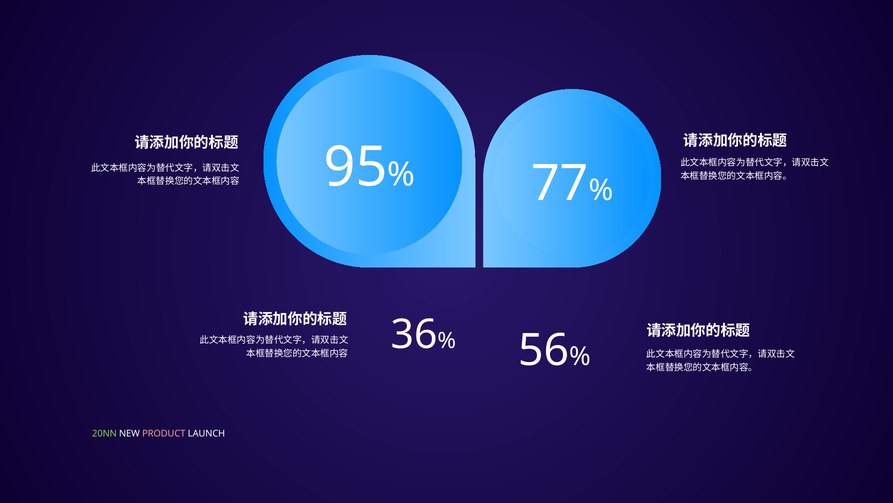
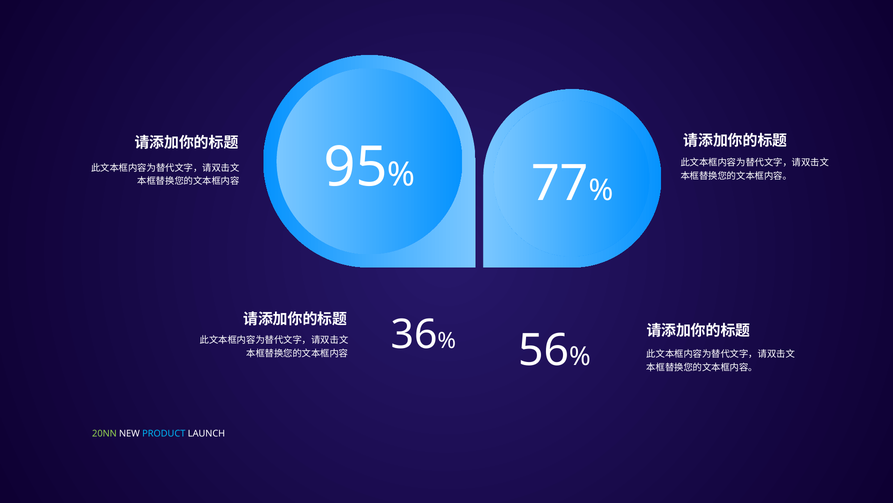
PRODUCT colour: pink -> light blue (164, 433)
